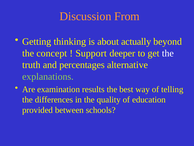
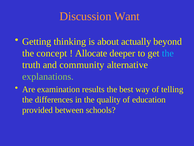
From: From -> Want (127, 16)
Support: Support -> Allocate (91, 53)
the colour: white -> light blue (168, 53)
percentages: percentages -> community (82, 65)
